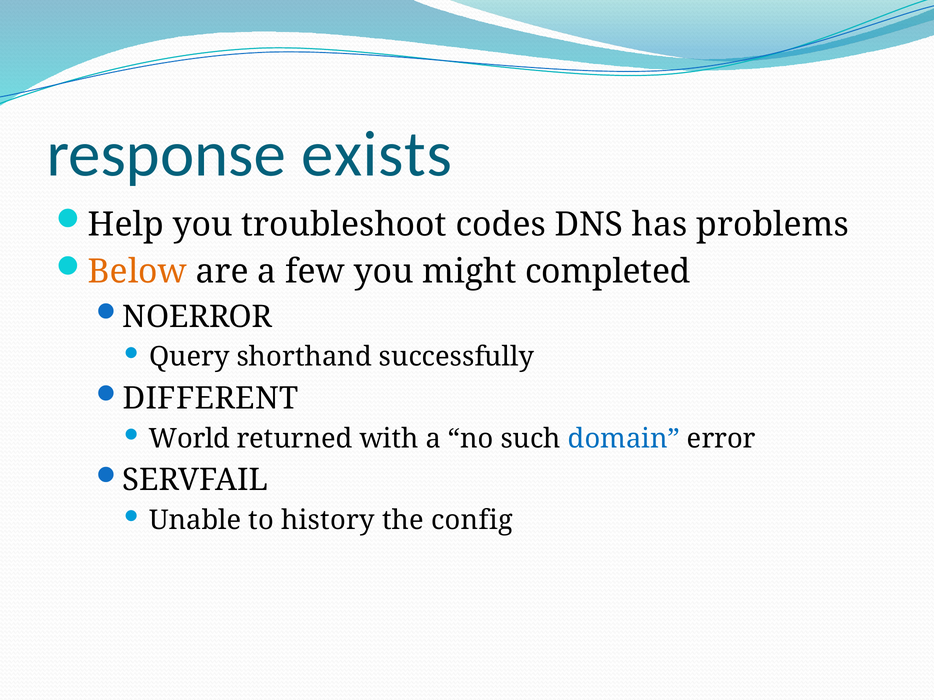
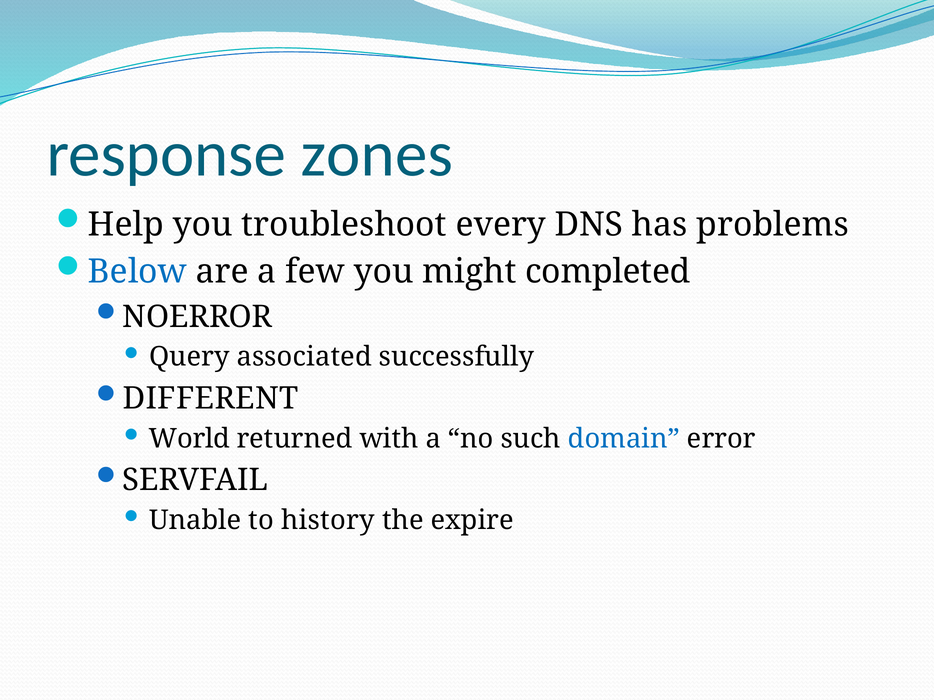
exists: exists -> zones (377, 154)
codes: codes -> every (501, 225)
Below colour: orange -> blue (137, 272)
shorthand: shorthand -> associated (304, 357)
config: config -> expire (472, 521)
